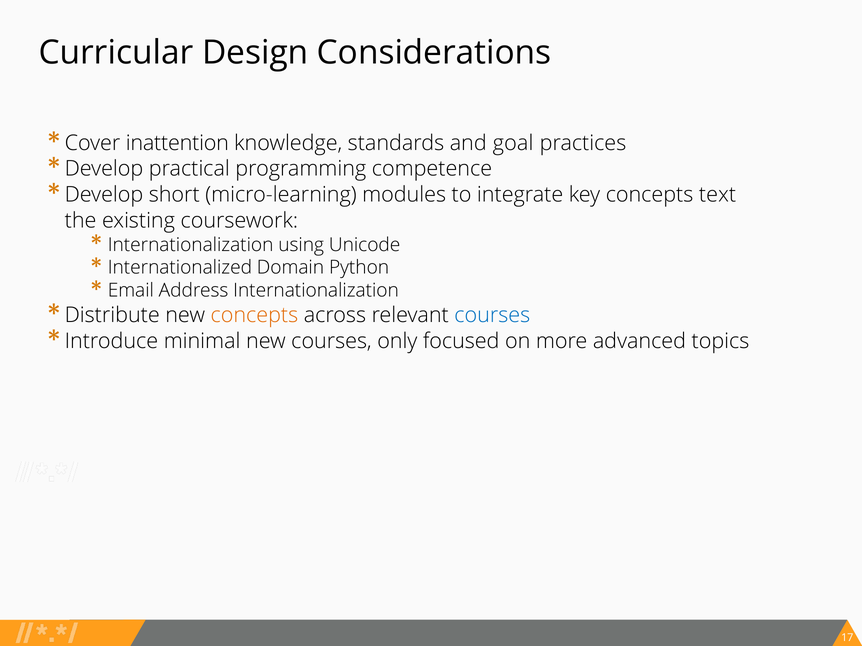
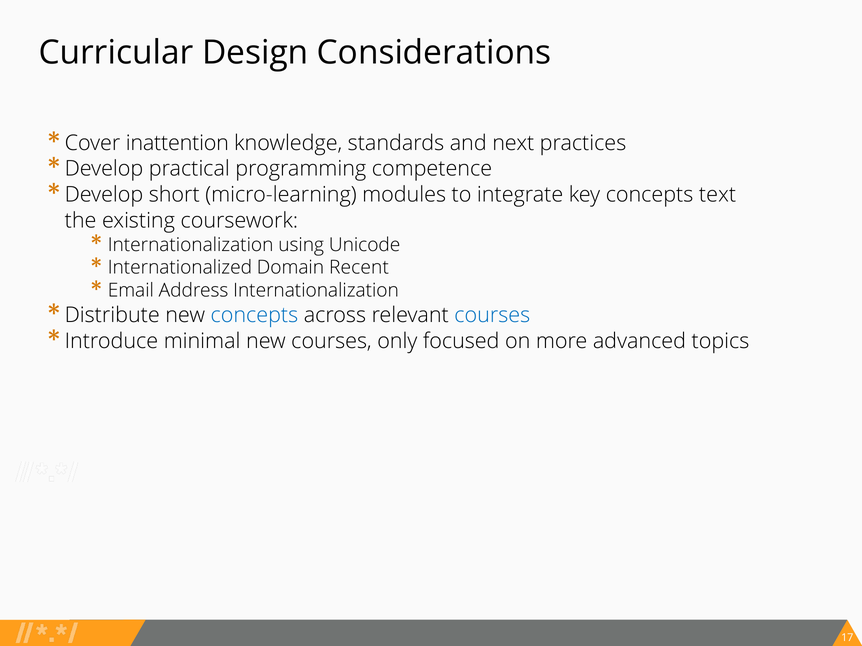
goal: goal -> next (513, 143)
Python: Python -> Recent (359, 268)
concepts colour: orange -> blue (254, 315)
